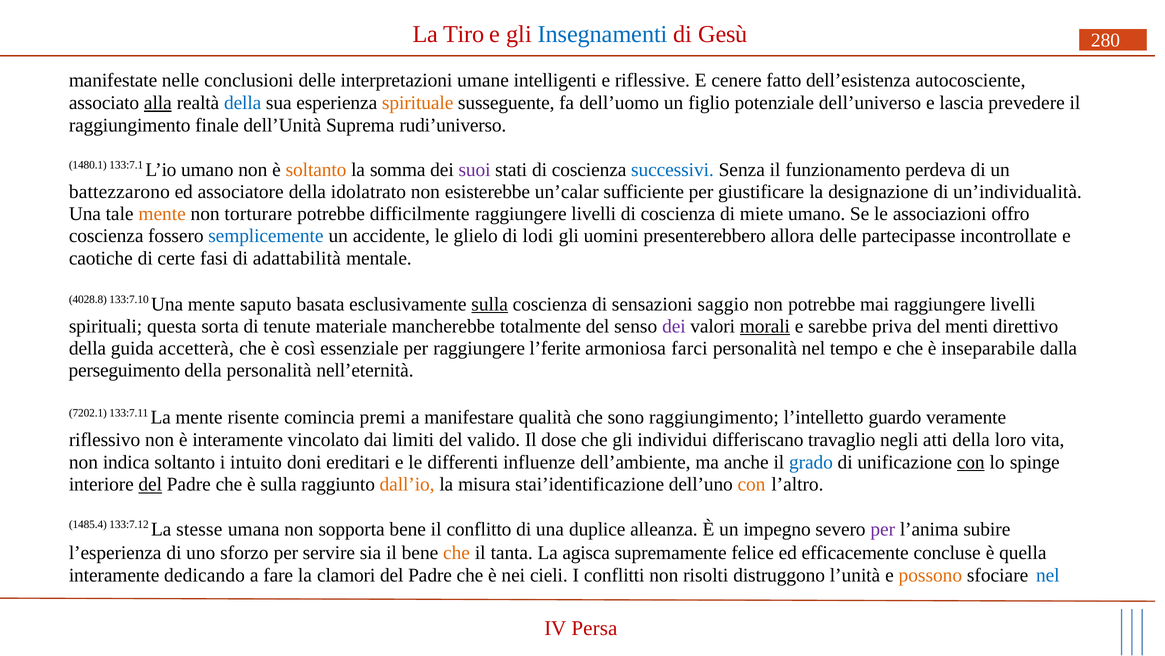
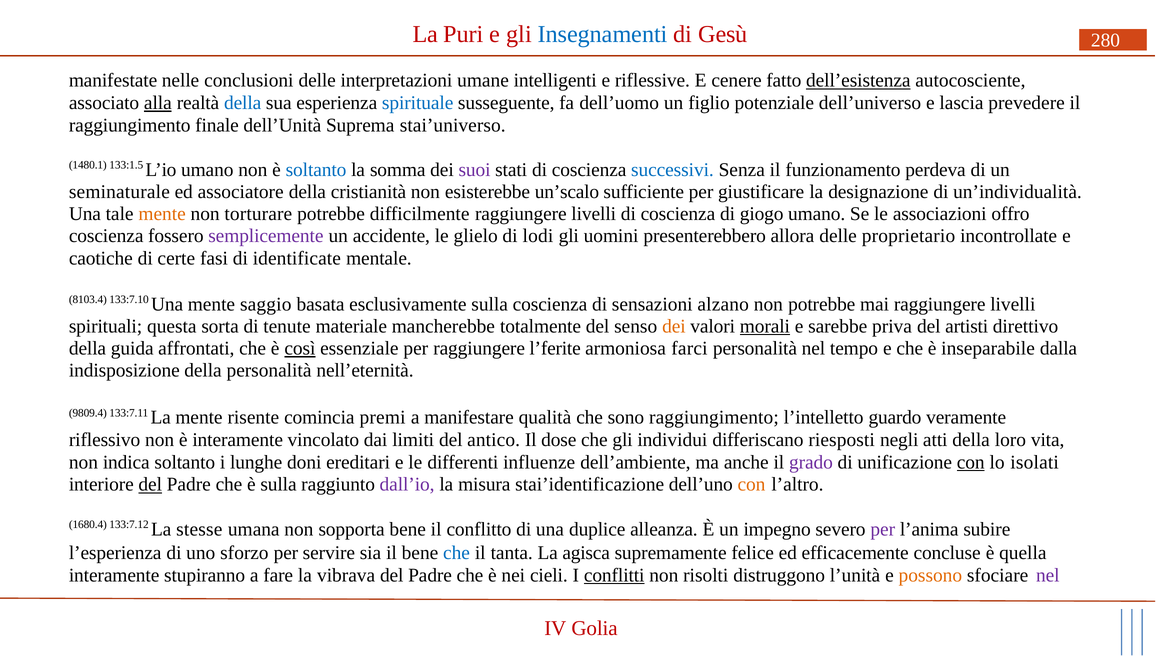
Tiro: Tiro -> Puri (464, 34)
dell’esistenza underline: none -> present (858, 81)
spirituale colour: orange -> blue (418, 103)
rudi’universo: rudi’universo -> stai’universo (453, 125)
133:7.1: 133:7.1 -> 133:1.5 (126, 165)
soltanto colour: orange -> blue (316, 170)
battezzarono: battezzarono -> seminaturale (119, 192)
idolatrato: idolatrato -> cristianità (368, 192)
un’calar: un’calar -> un’scalo (567, 192)
miete: miete -> giogo (762, 214)
semplicemente colour: blue -> purple (266, 236)
partecipasse: partecipasse -> proprietario (909, 236)
adattabilità: adattabilità -> identificate (297, 258)
4028.8: 4028.8 -> 8103.4 (88, 299)
saputo: saputo -> saggio (266, 304)
sulla underline: present -> none (490, 304)
saggio: saggio -> alzano (723, 304)
dei colour: purple -> orange (674, 326)
menti: menti -> artisti (967, 326)
accetterà: accetterà -> affrontati (196, 348)
così underline: none -> present (300, 348)
perseguimento: perseguimento -> indisposizione (124, 371)
7202.1: 7202.1 -> 9809.4 (88, 413)
valido: valido -> antico (494, 440)
travaglio: travaglio -> riesposti (842, 440)
intuito: intuito -> lunghe (256, 462)
grado colour: blue -> purple (811, 462)
spinge: spinge -> isolati (1035, 462)
dall’io colour: orange -> purple (407, 485)
1485.4: 1485.4 -> 1680.4 (88, 525)
che colour: orange -> blue (457, 553)
dedicando: dedicando -> stupiranno (205, 575)
clamori: clamori -> vibrava (346, 575)
conflitti underline: none -> present (614, 575)
nel colour: blue -> purple (1048, 575)
Persa: Persa -> Golia (595, 628)
